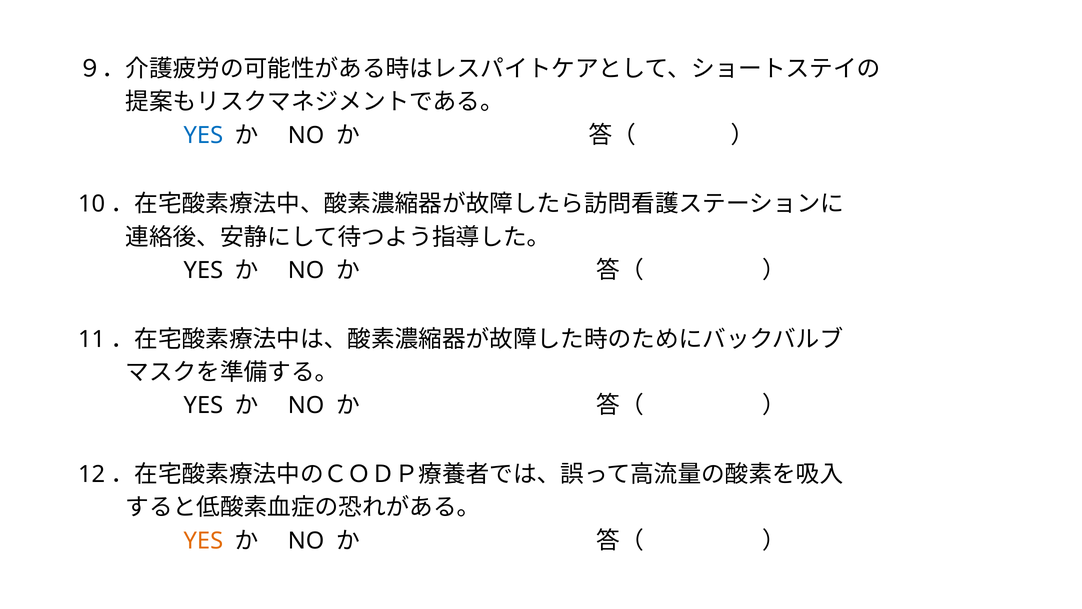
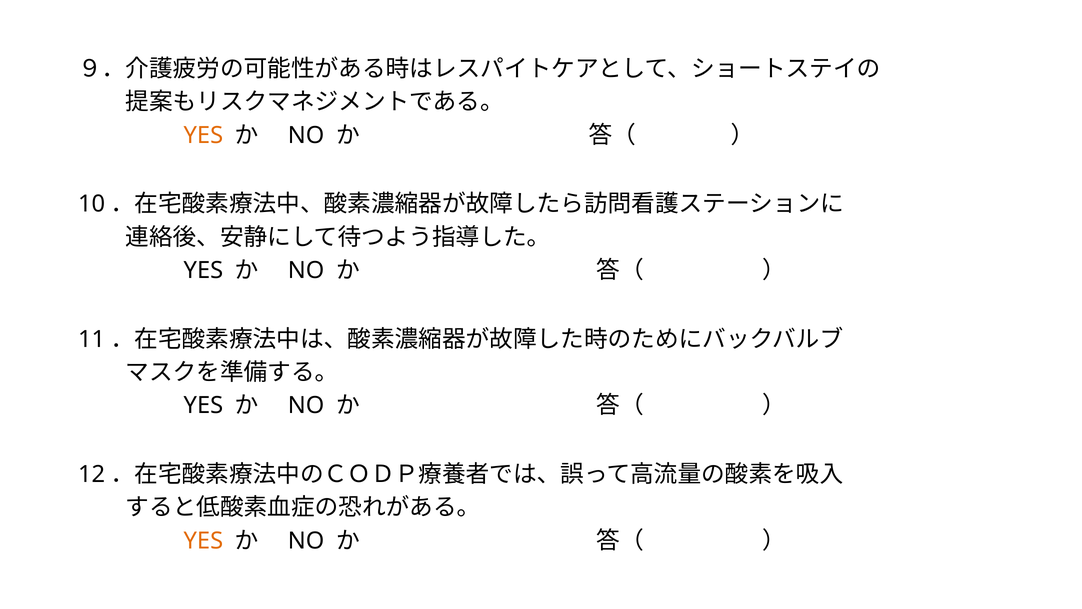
YES colour: blue -> orange (203, 135)
